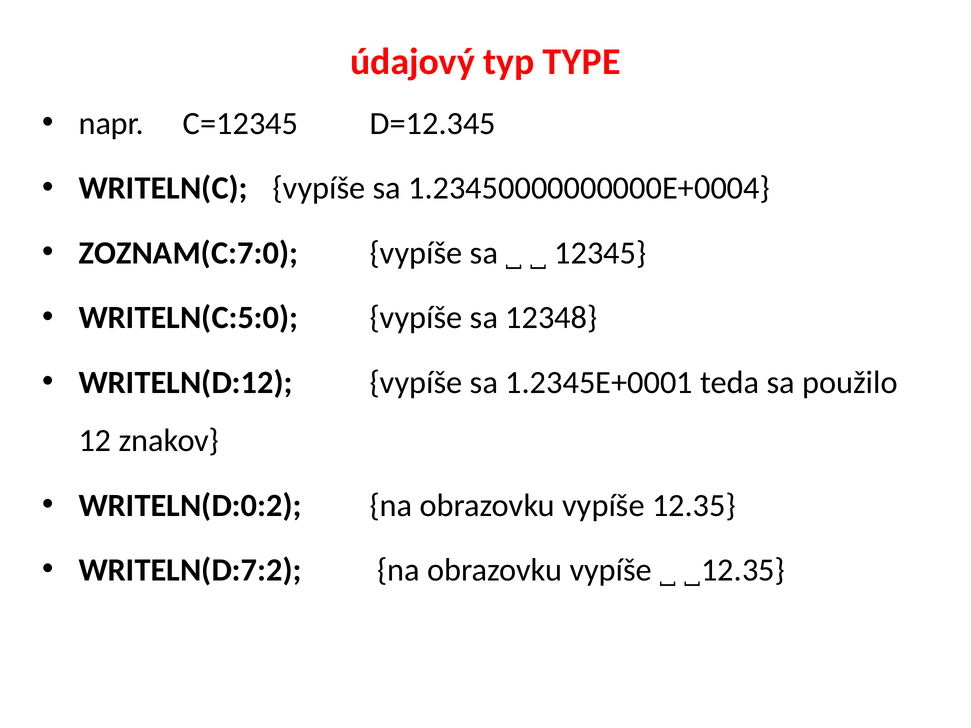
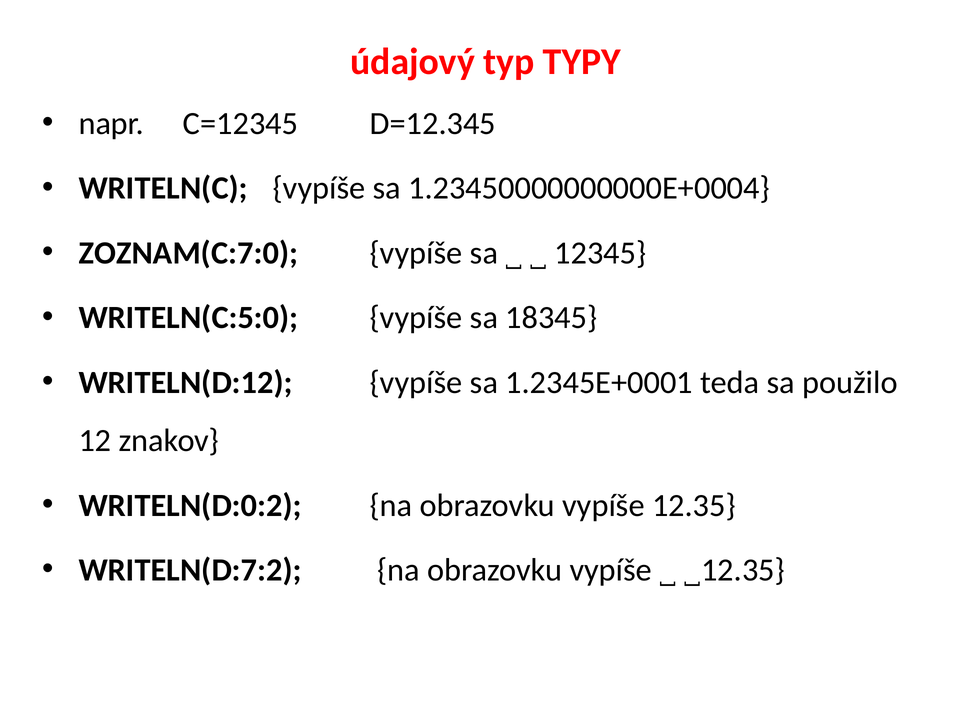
TYPE: TYPE -> TYPY (582, 62)
12348: 12348 -> 18345 (551, 318)
